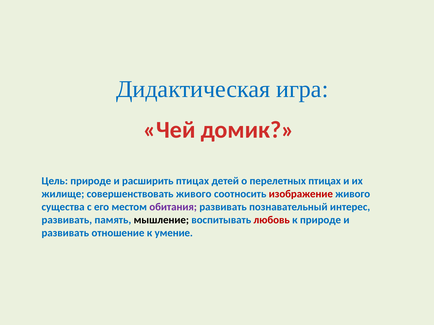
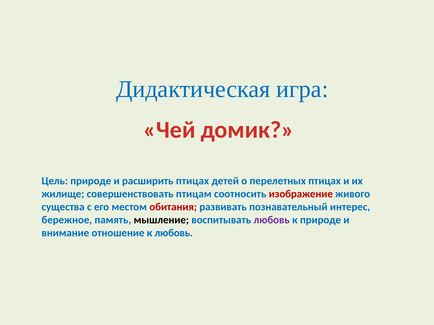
совершенствовать живого: живого -> птицам (194, 194)
обитания colour: purple -> red (173, 207)
развивать: развивать -> бережное (67, 220)
любовь colour: red -> purple (272, 220)
развивать: развивать -> внимание (65, 233)
к умение: умение -> любовь (174, 233)
